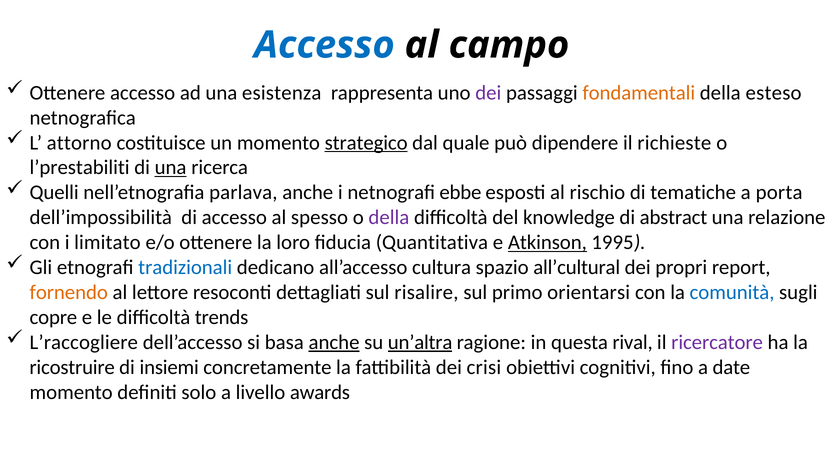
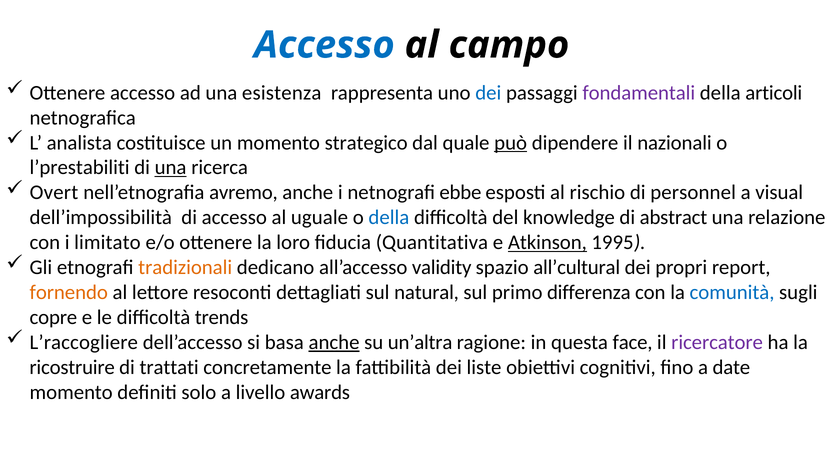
dei colour: purple -> blue (488, 93)
fondamentali colour: orange -> purple (639, 93)
esteso: esteso -> articoli (774, 93)
attorno: attorno -> analista (79, 143)
strategico underline: present -> none (366, 143)
può underline: none -> present (511, 143)
richieste: richieste -> nazionali (674, 143)
Quelli: Quelli -> Overt (54, 193)
parlava: parlava -> avremo (243, 193)
tematiche: tematiche -> personnel (693, 193)
porta: porta -> visual (779, 193)
spesso: spesso -> uguale (320, 218)
della colour: purple -> blue (389, 218)
tradizionali colour: blue -> orange (185, 268)
cultura: cultura -> validity (442, 268)
risalire: risalire -> natural (427, 293)
orientarsi: orientarsi -> differenza (589, 293)
un’altra underline: present -> none (420, 343)
rival: rival -> face (633, 343)
insiemi: insiemi -> trattati (169, 368)
crisi: crisi -> liste (484, 368)
